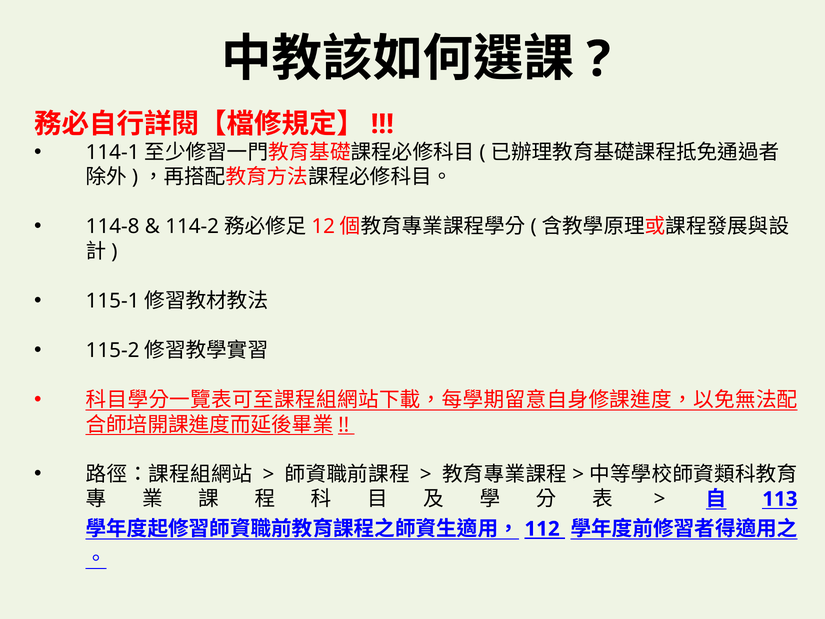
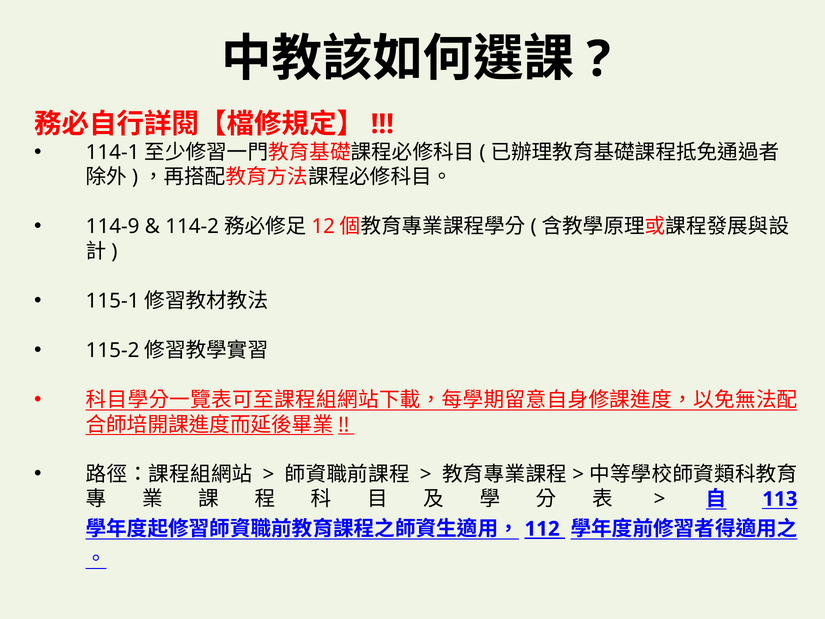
114-8: 114-8 -> 114-9 (113, 227)
